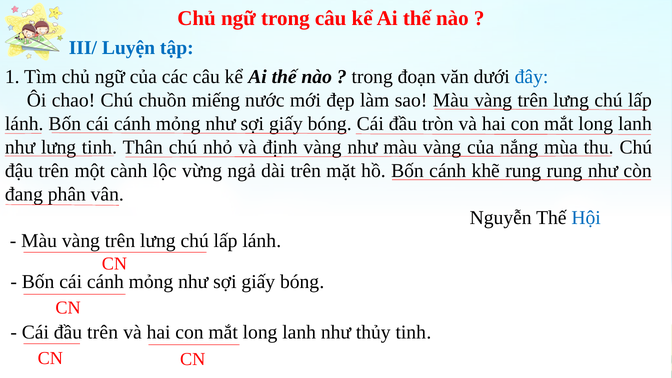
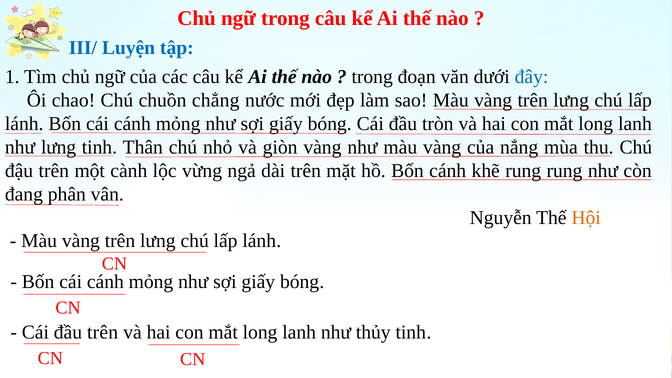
miếng: miếng -> chẳng (216, 100)
định: định -> giòn (280, 147)
Hội colour: blue -> orange (586, 218)
